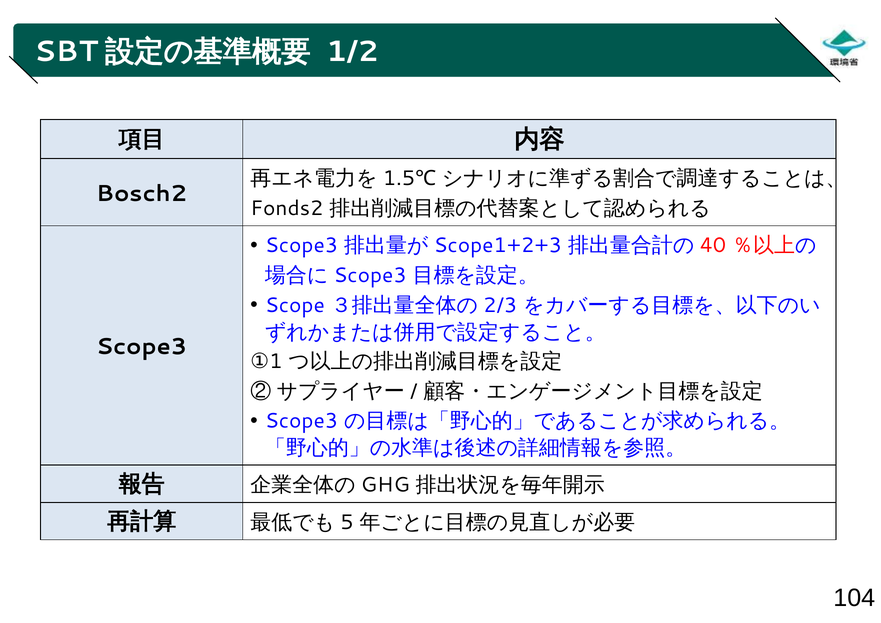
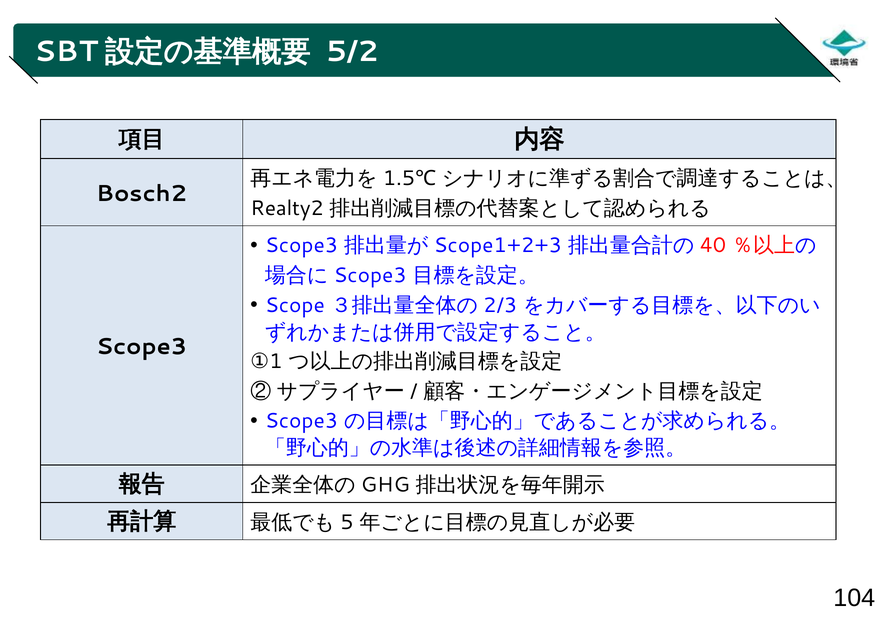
1/2: 1/2 -> 5/2 (353, 51)
Fonds2: Fonds2 -> Realty2 (287, 208)
